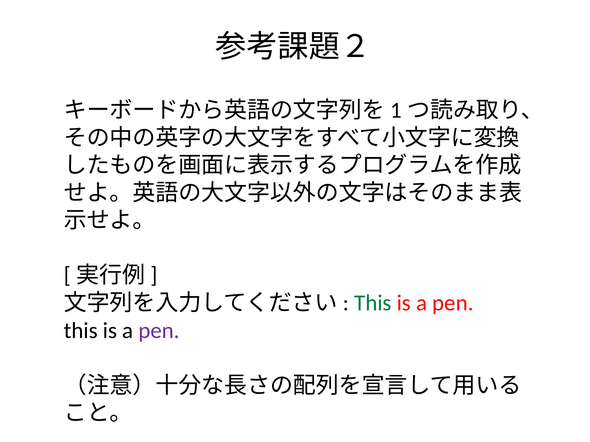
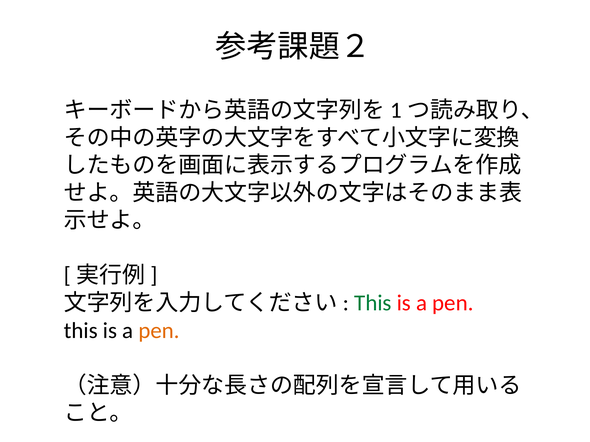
pen colour: purple -> orange (159, 331)
